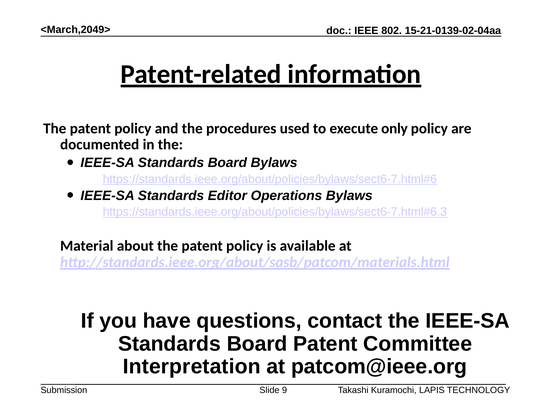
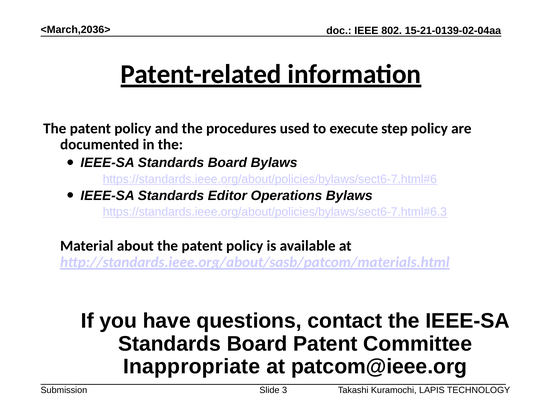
<March,2049>: <March,2049> -> <March,2036> (76, 30)
only: only -> step (395, 128)
Interpretation: Interpretation -> Inappropriate (192, 366)
9: 9 -> 3 (285, 390)
